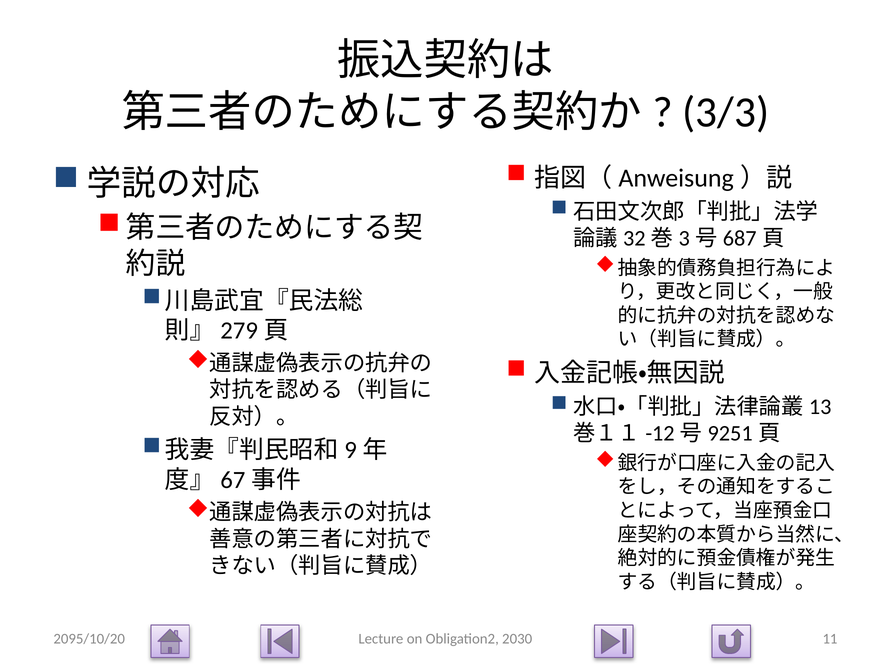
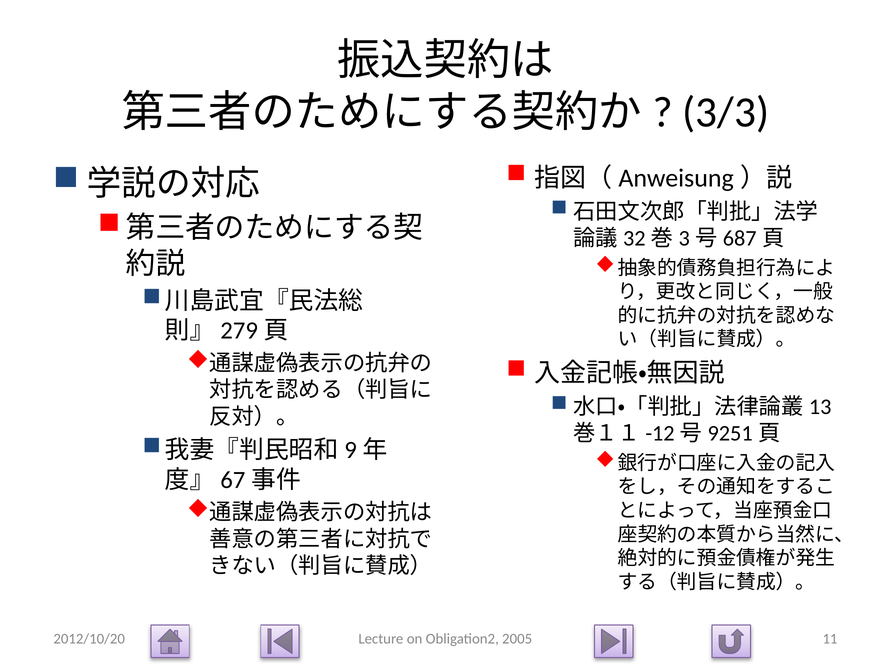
2095/10/20: 2095/10/20 -> 2012/10/20 (89, 638)
2030: 2030 -> 2005 (517, 638)
